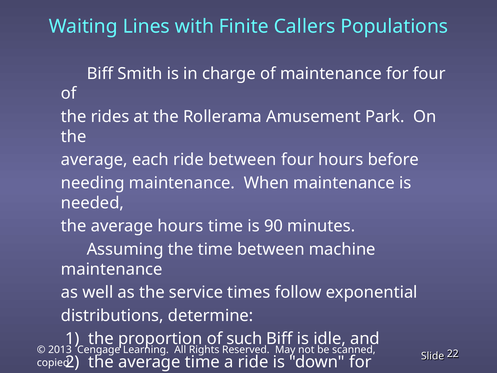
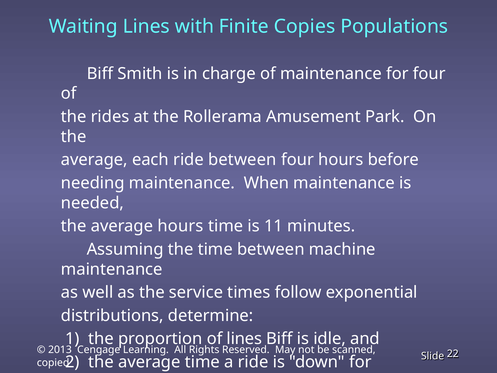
Callers: Callers -> Copies (305, 26)
90: 90 -> 11 (274, 226)
of such: such -> lines (244, 339)
